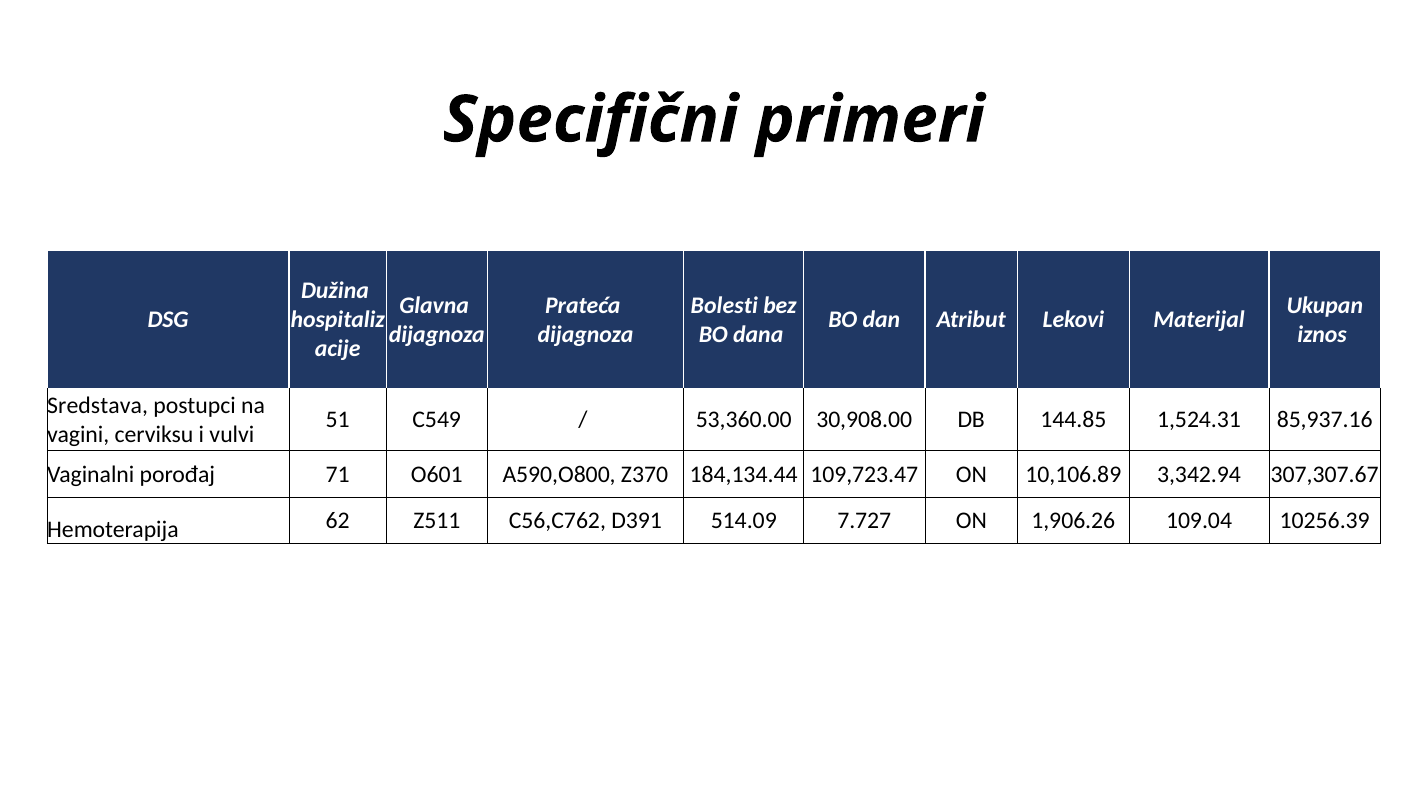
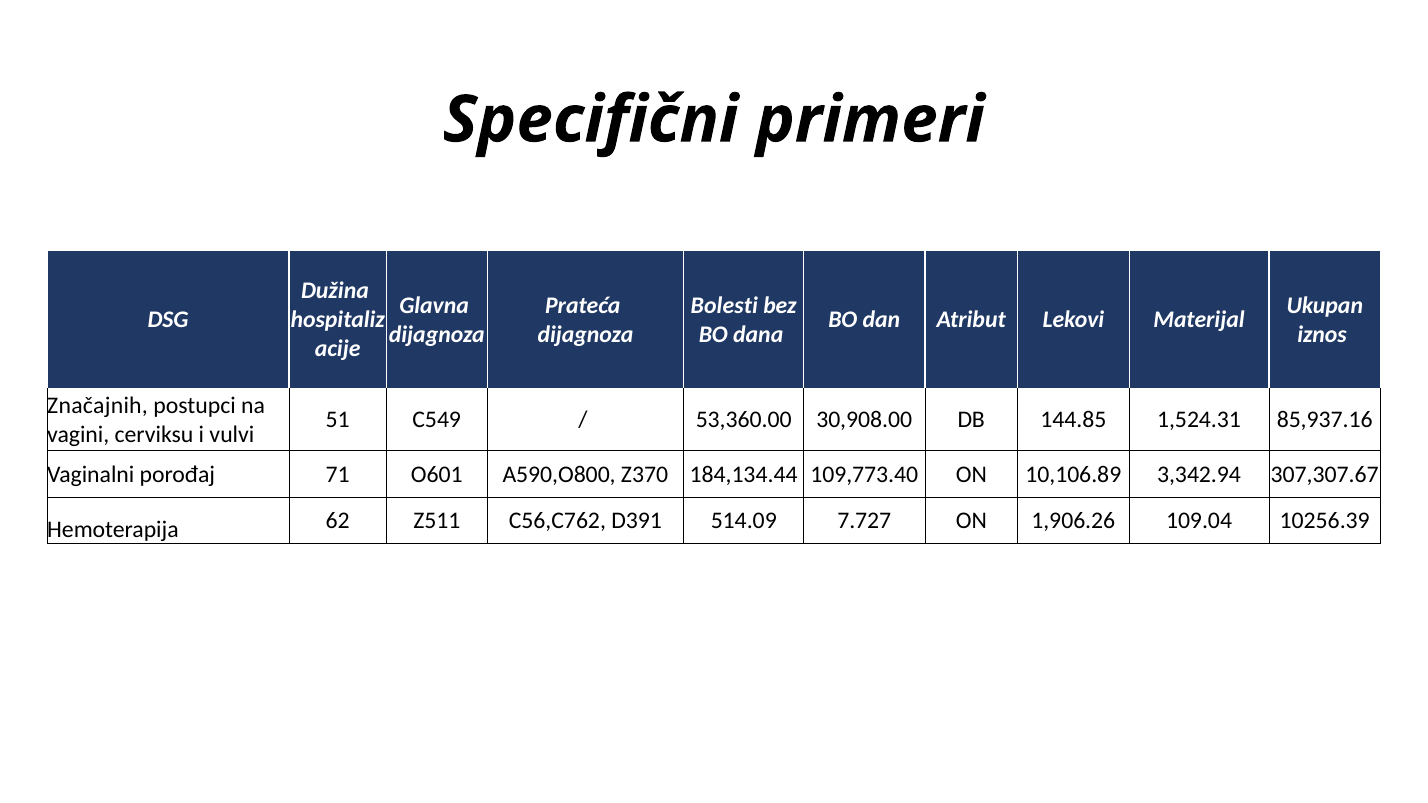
Sredstava: Sredstava -> Značajnih (98, 405)
109,723.47: 109,723.47 -> 109,773.40 (864, 474)
